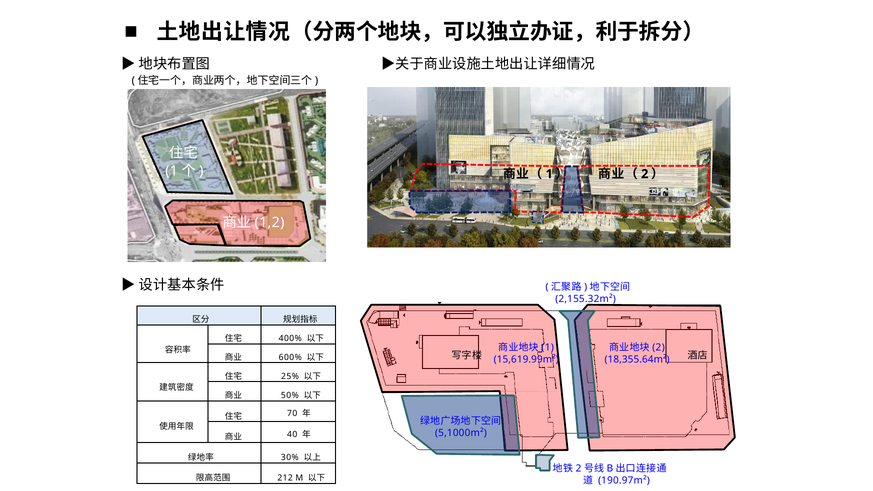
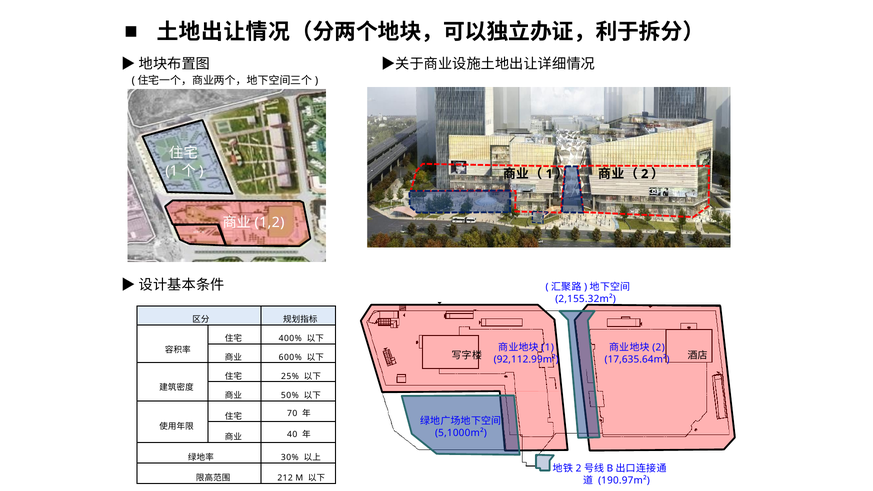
15,619.99m²: 15,619.99m² -> 92,112.99m² (526, 360)
18,355.64m²: 18,355.64m² -> 17,635.64m² (637, 360)
